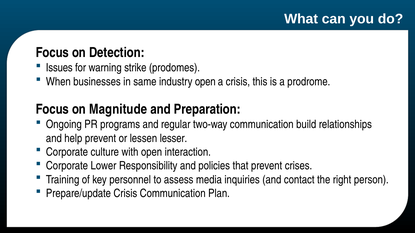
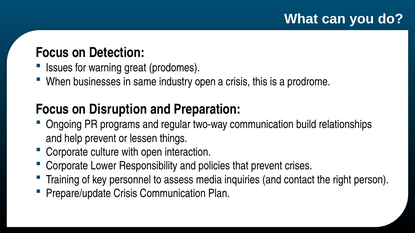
strike: strike -> great (135, 68)
Magnitude: Magnitude -> Disruption (118, 110)
lesser: lesser -> things (173, 138)
